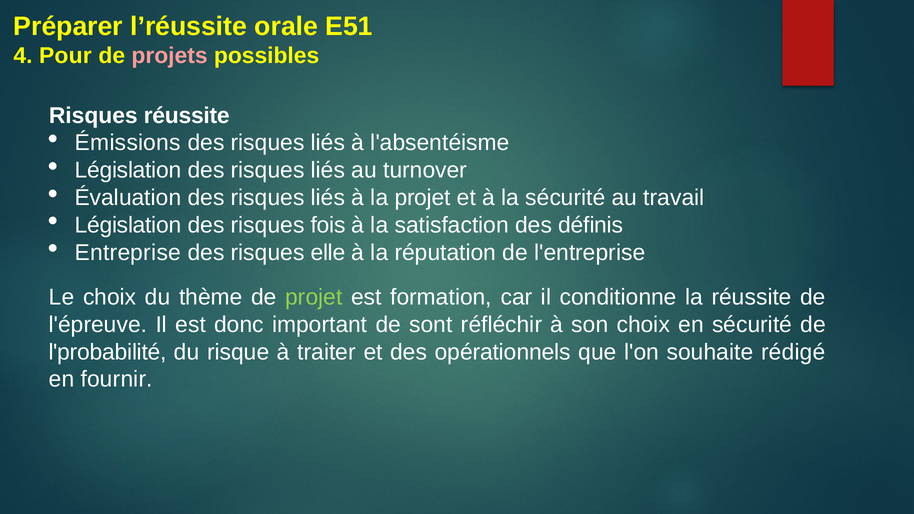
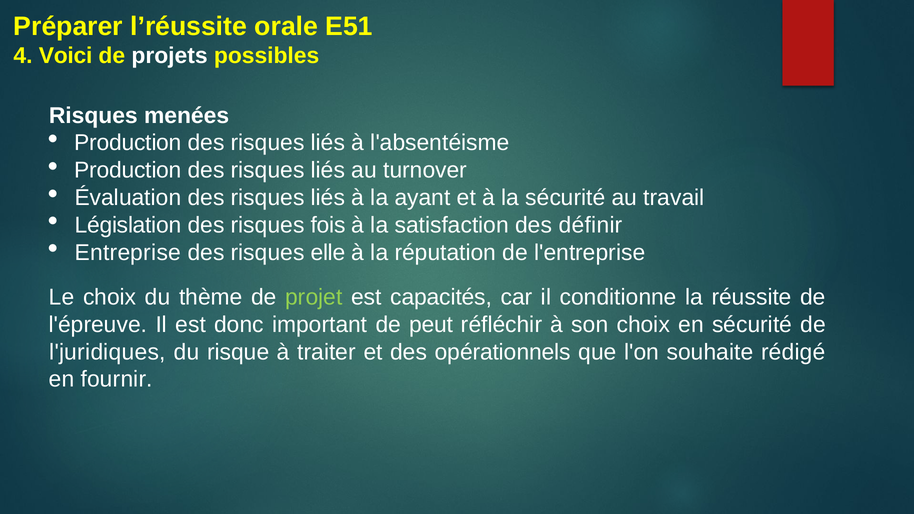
Pour: Pour -> Voici (66, 56)
projets colour: pink -> white (170, 56)
Risques réussite: réussite -> menées (187, 116)
Émissions: Émissions -> Production (128, 143)
Législation: Législation -> Production (128, 170)
la projet: projet -> ayant (423, 198)
définis: définis -> définir (591, 225)
formation: formation -> capacités (441, 297)
sont: sont -> peut (431, 325)
l'probabilité: l'probabilité -> l'juridiques (107, 352)
